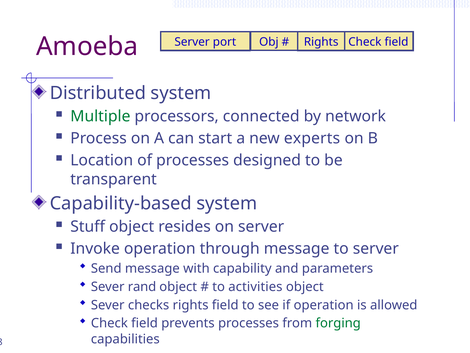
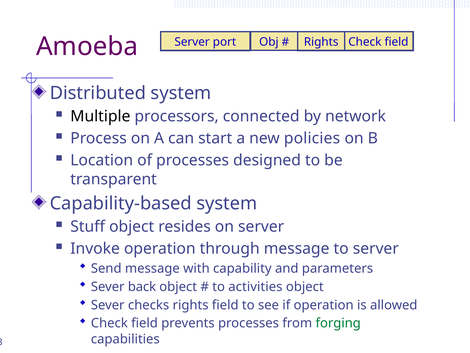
Multiple colour: green -> black (100, 116)
experts: experts -> policies (312, 138)
rand: rand -> back (142, 286)
